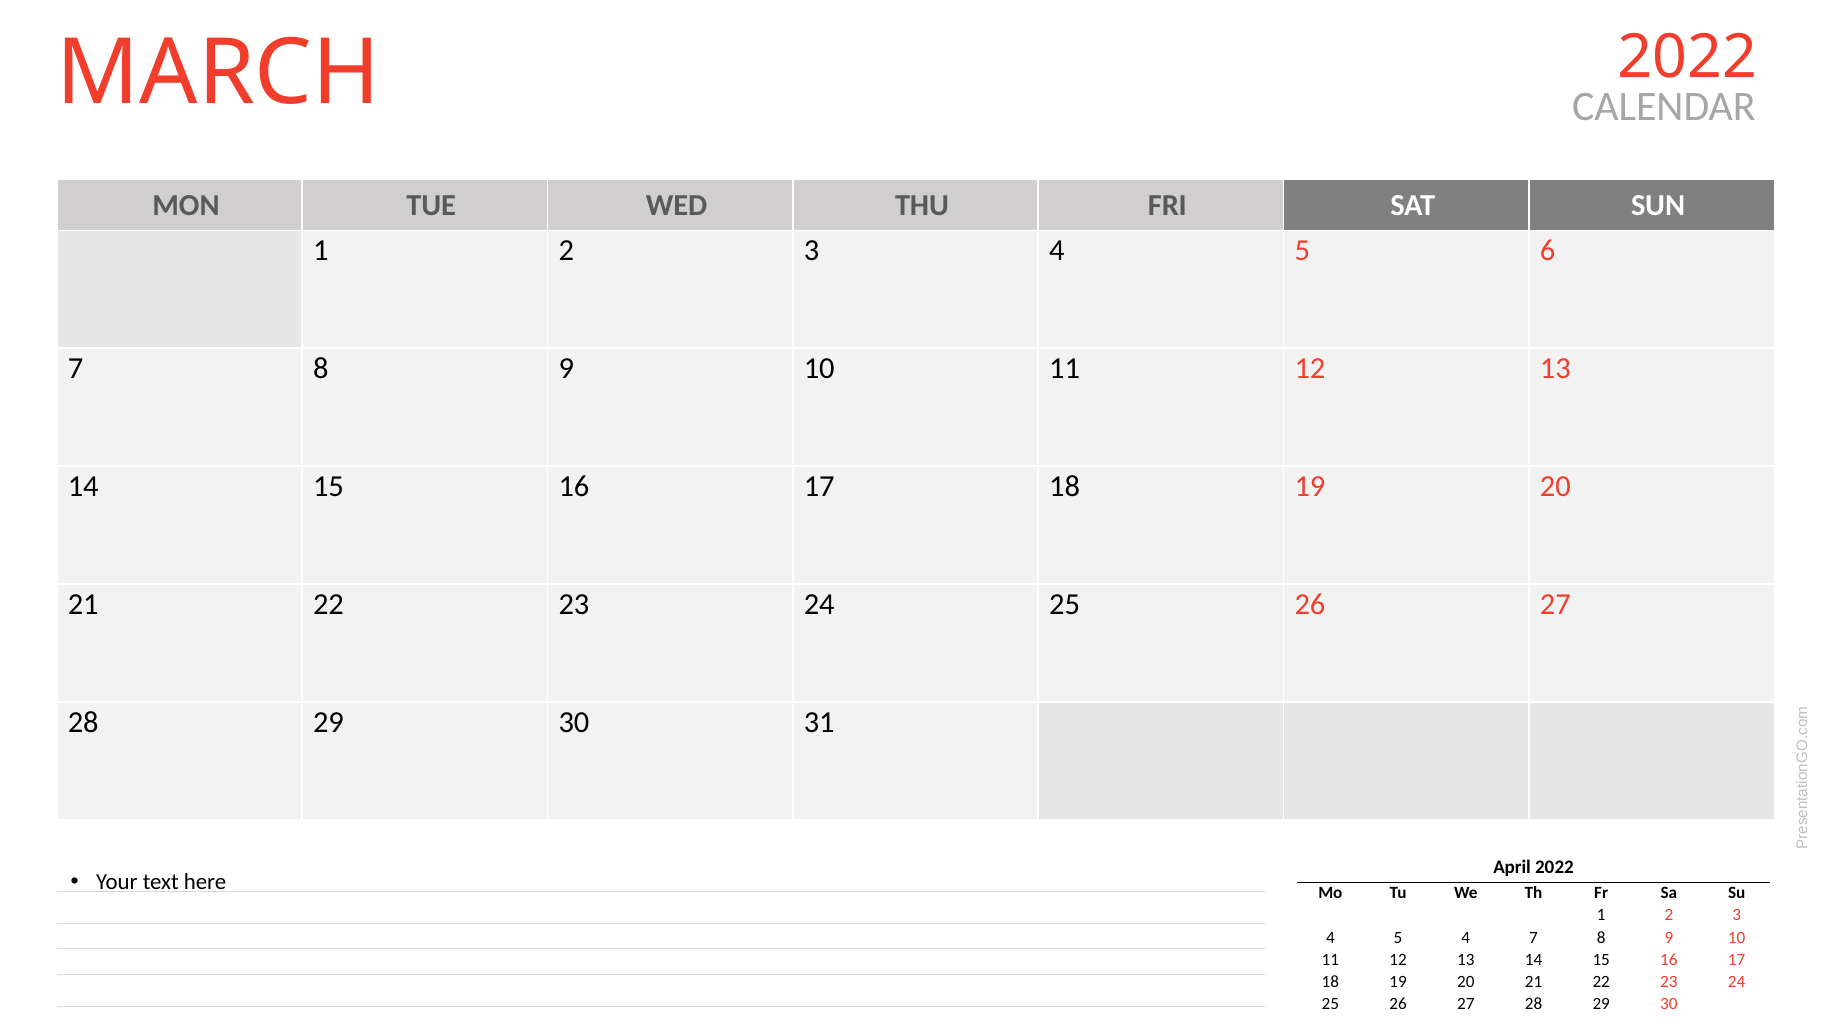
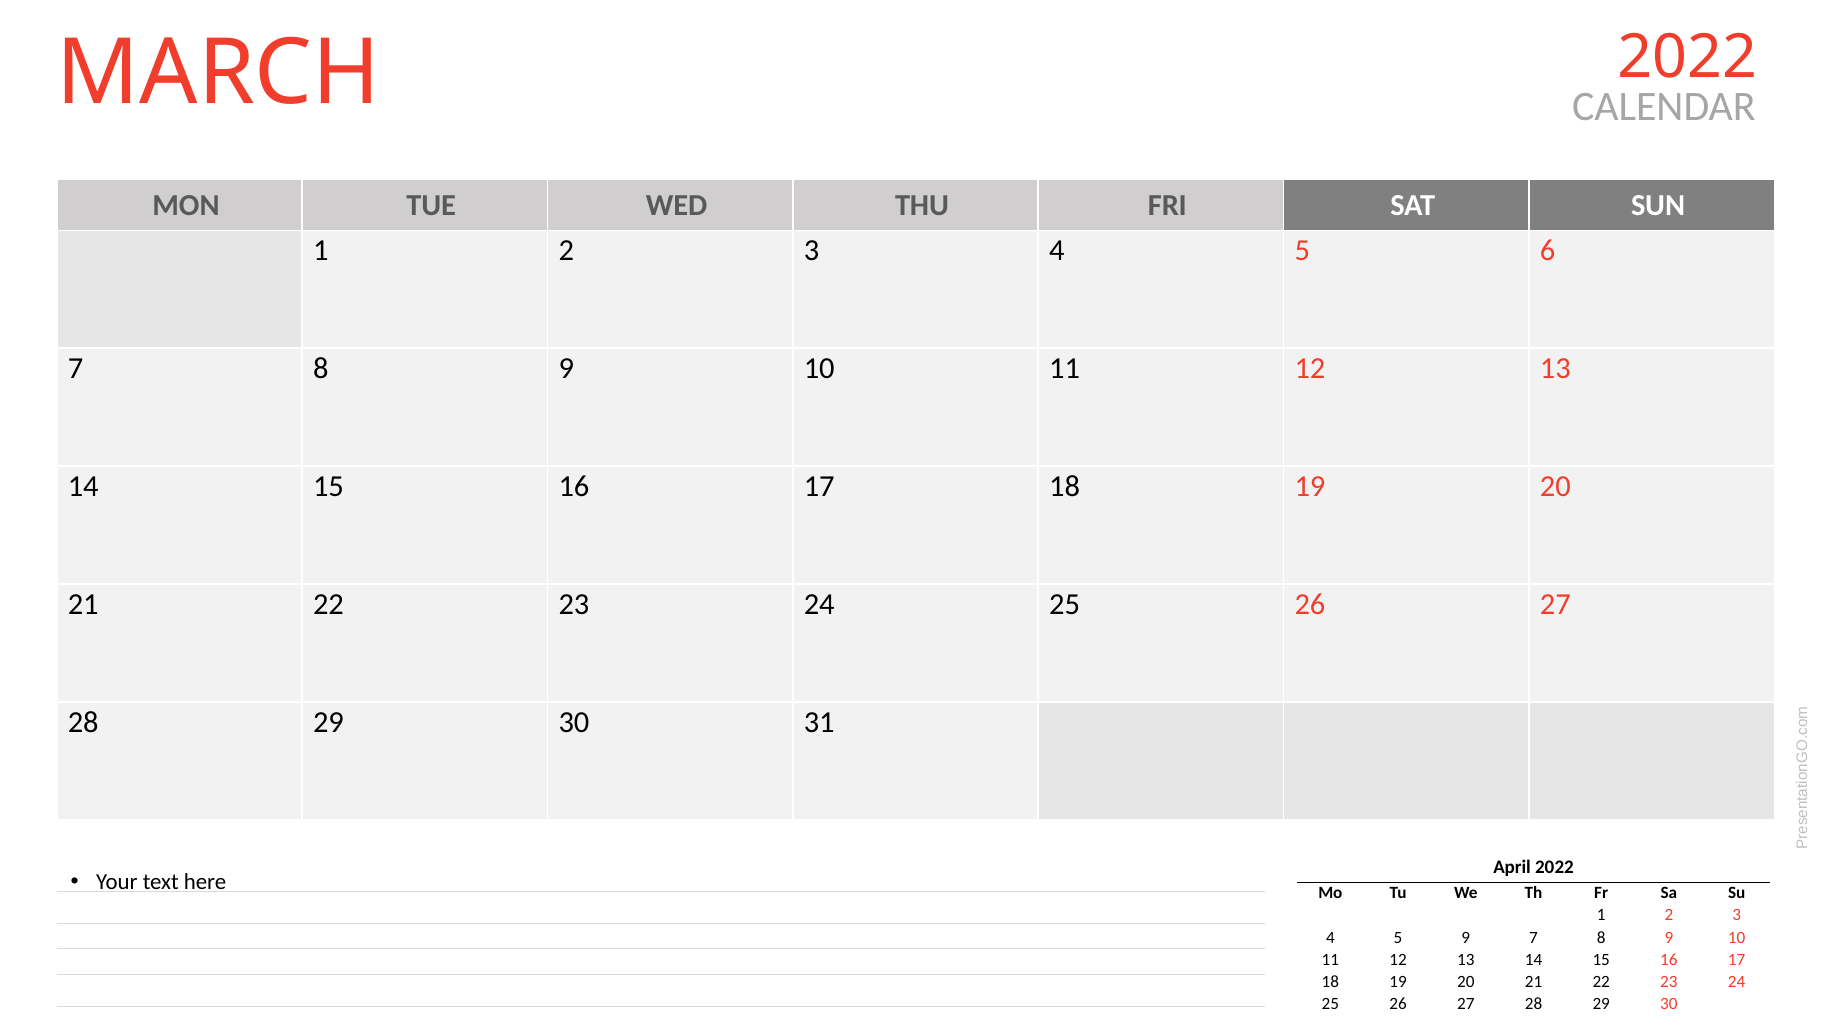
5 4: 4 -> 9 (1466, 937)
